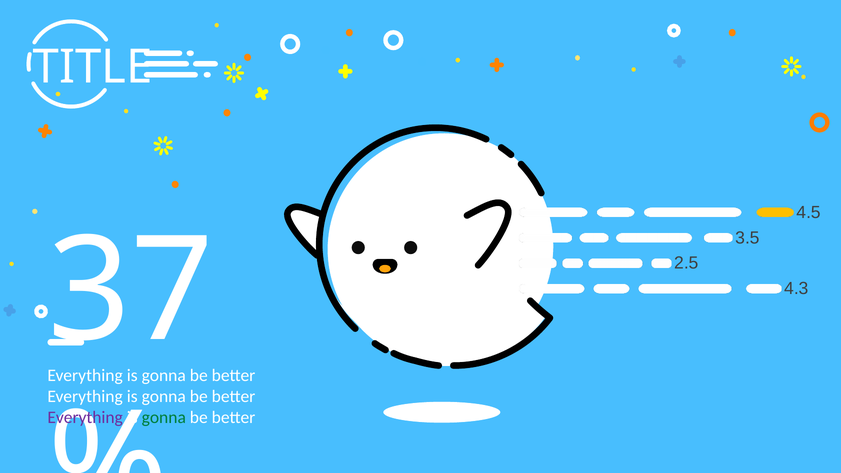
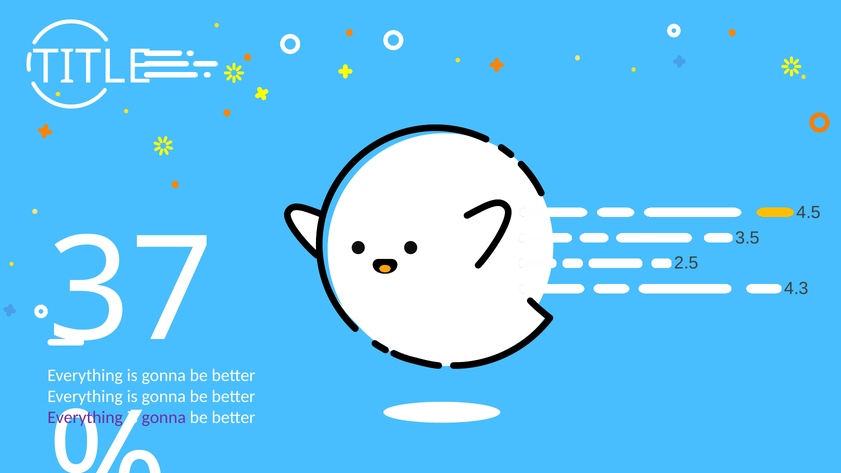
gonna colour: green -> purple (164, 417)
